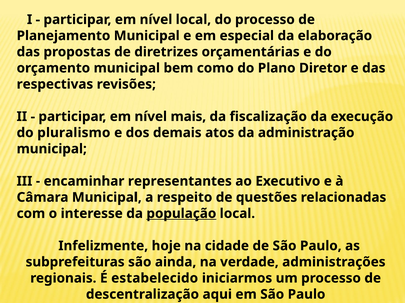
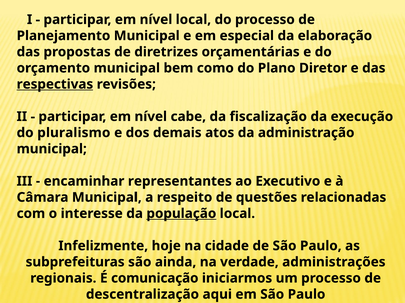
respectivas underline: none -> present (55, 84)
mais: mais -> cabe (188, 117)
estabelecido: estabelecido -> comunicação (155, 279)
